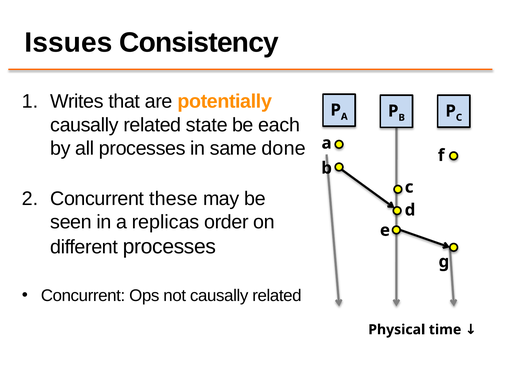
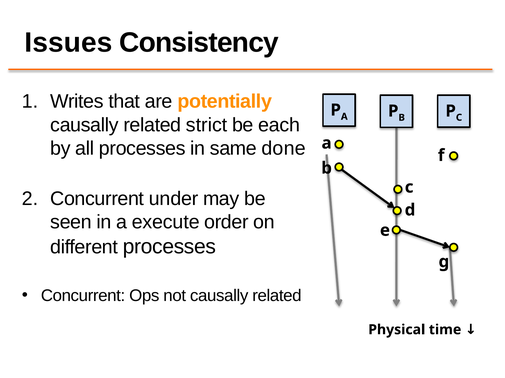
state: state -> strict (207, 125)
these: these -> under (174, 199)
replicas: replicas -> execute (166, 223)
